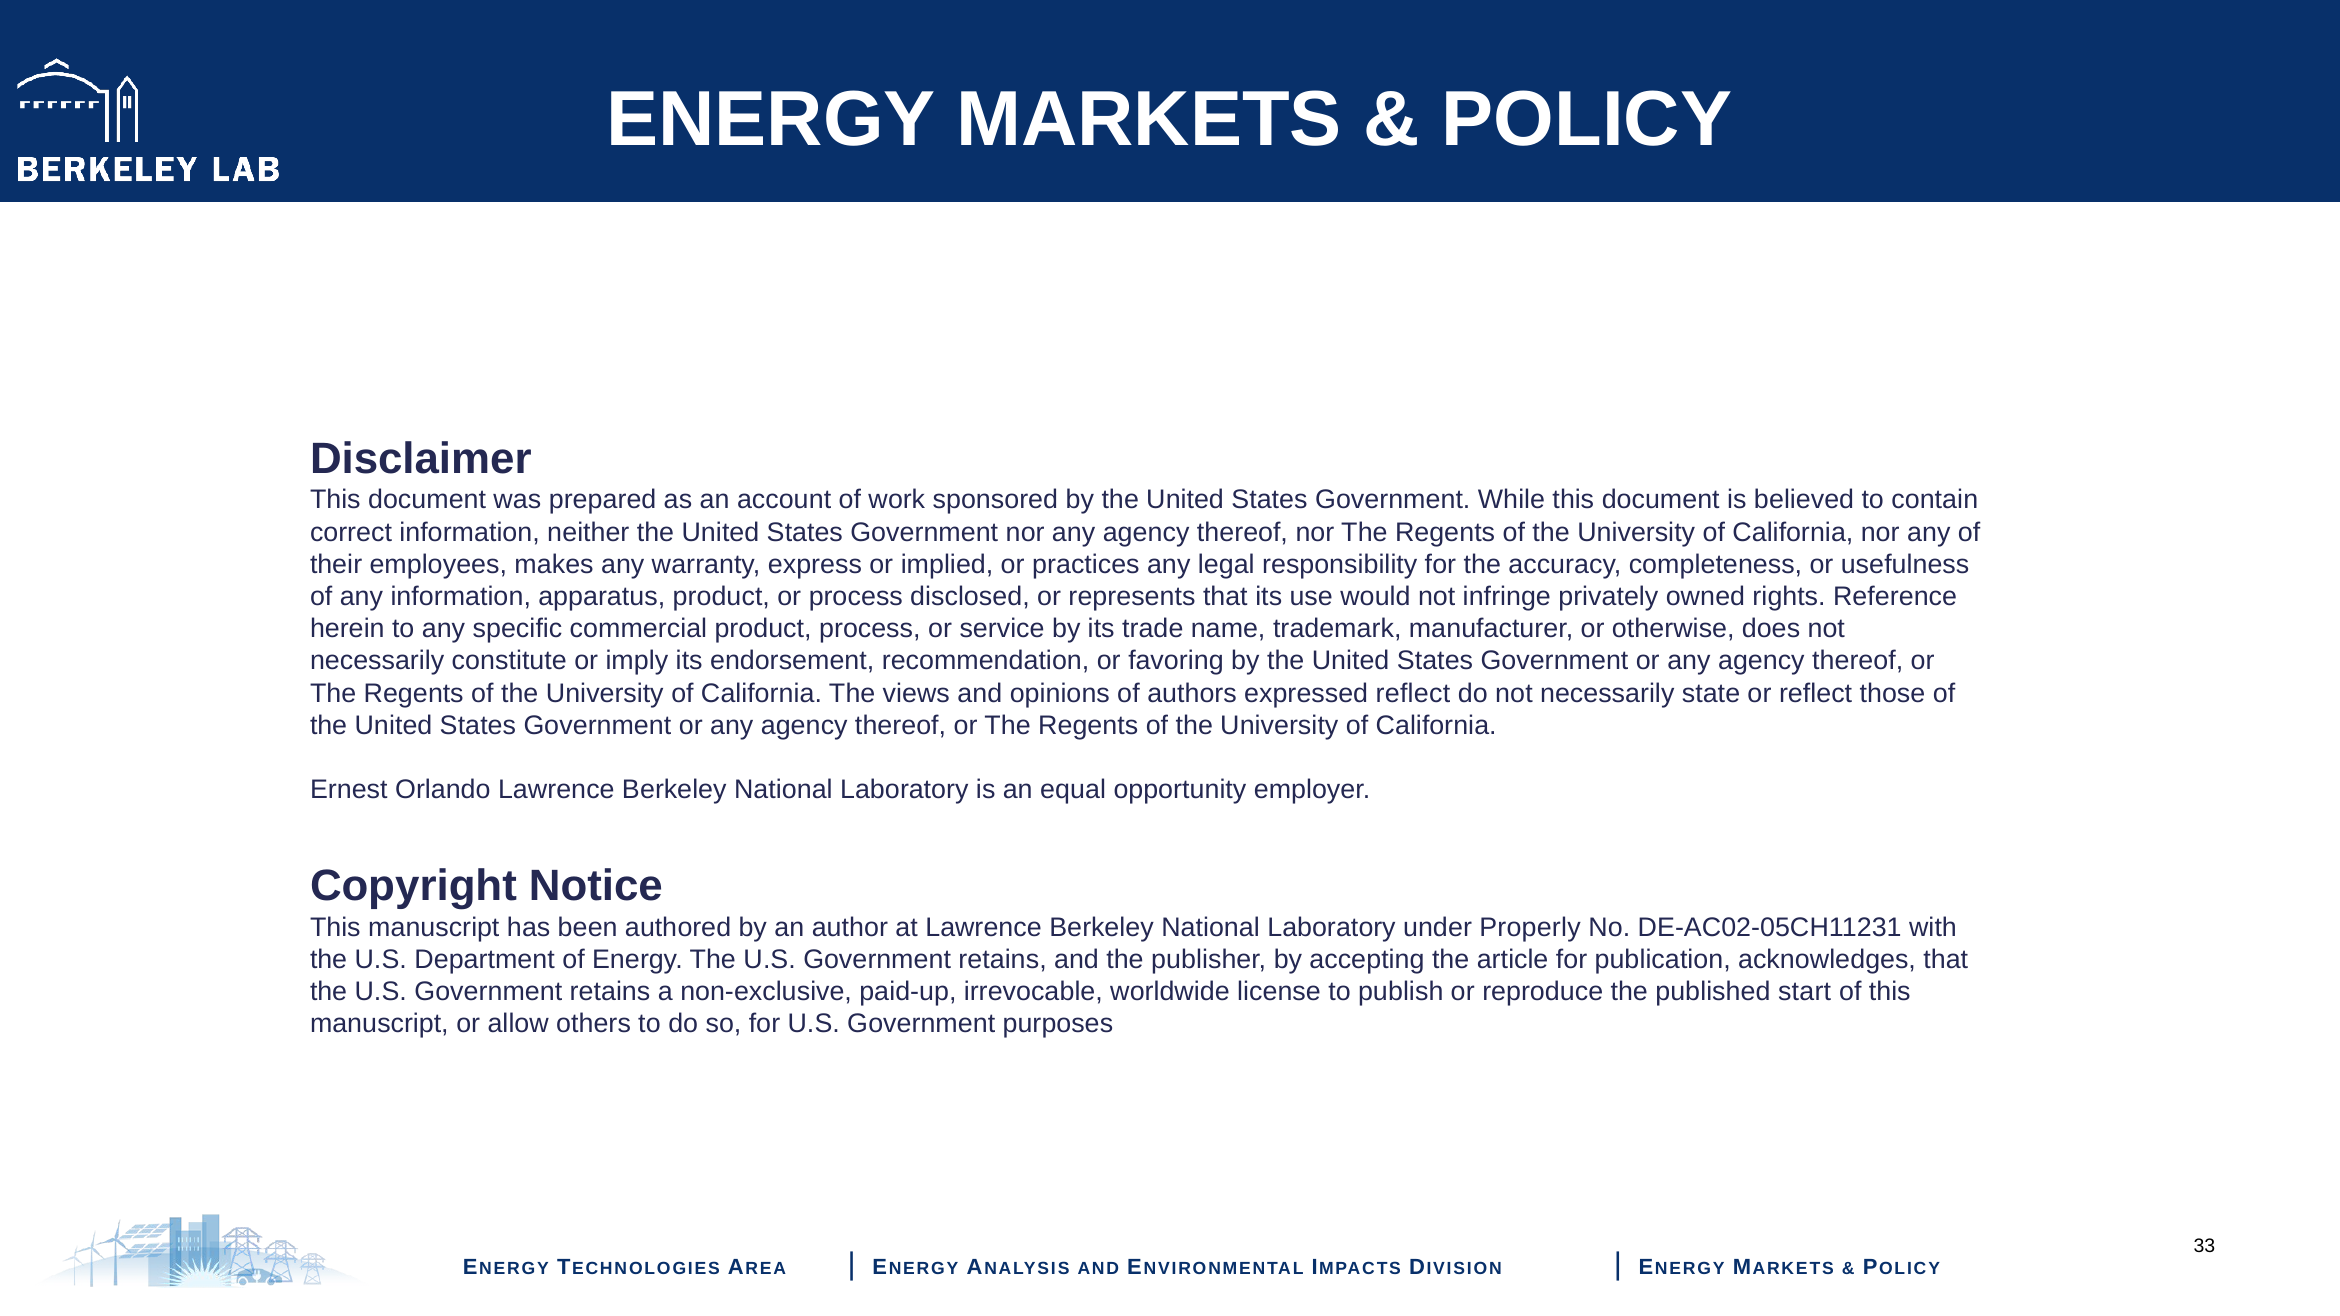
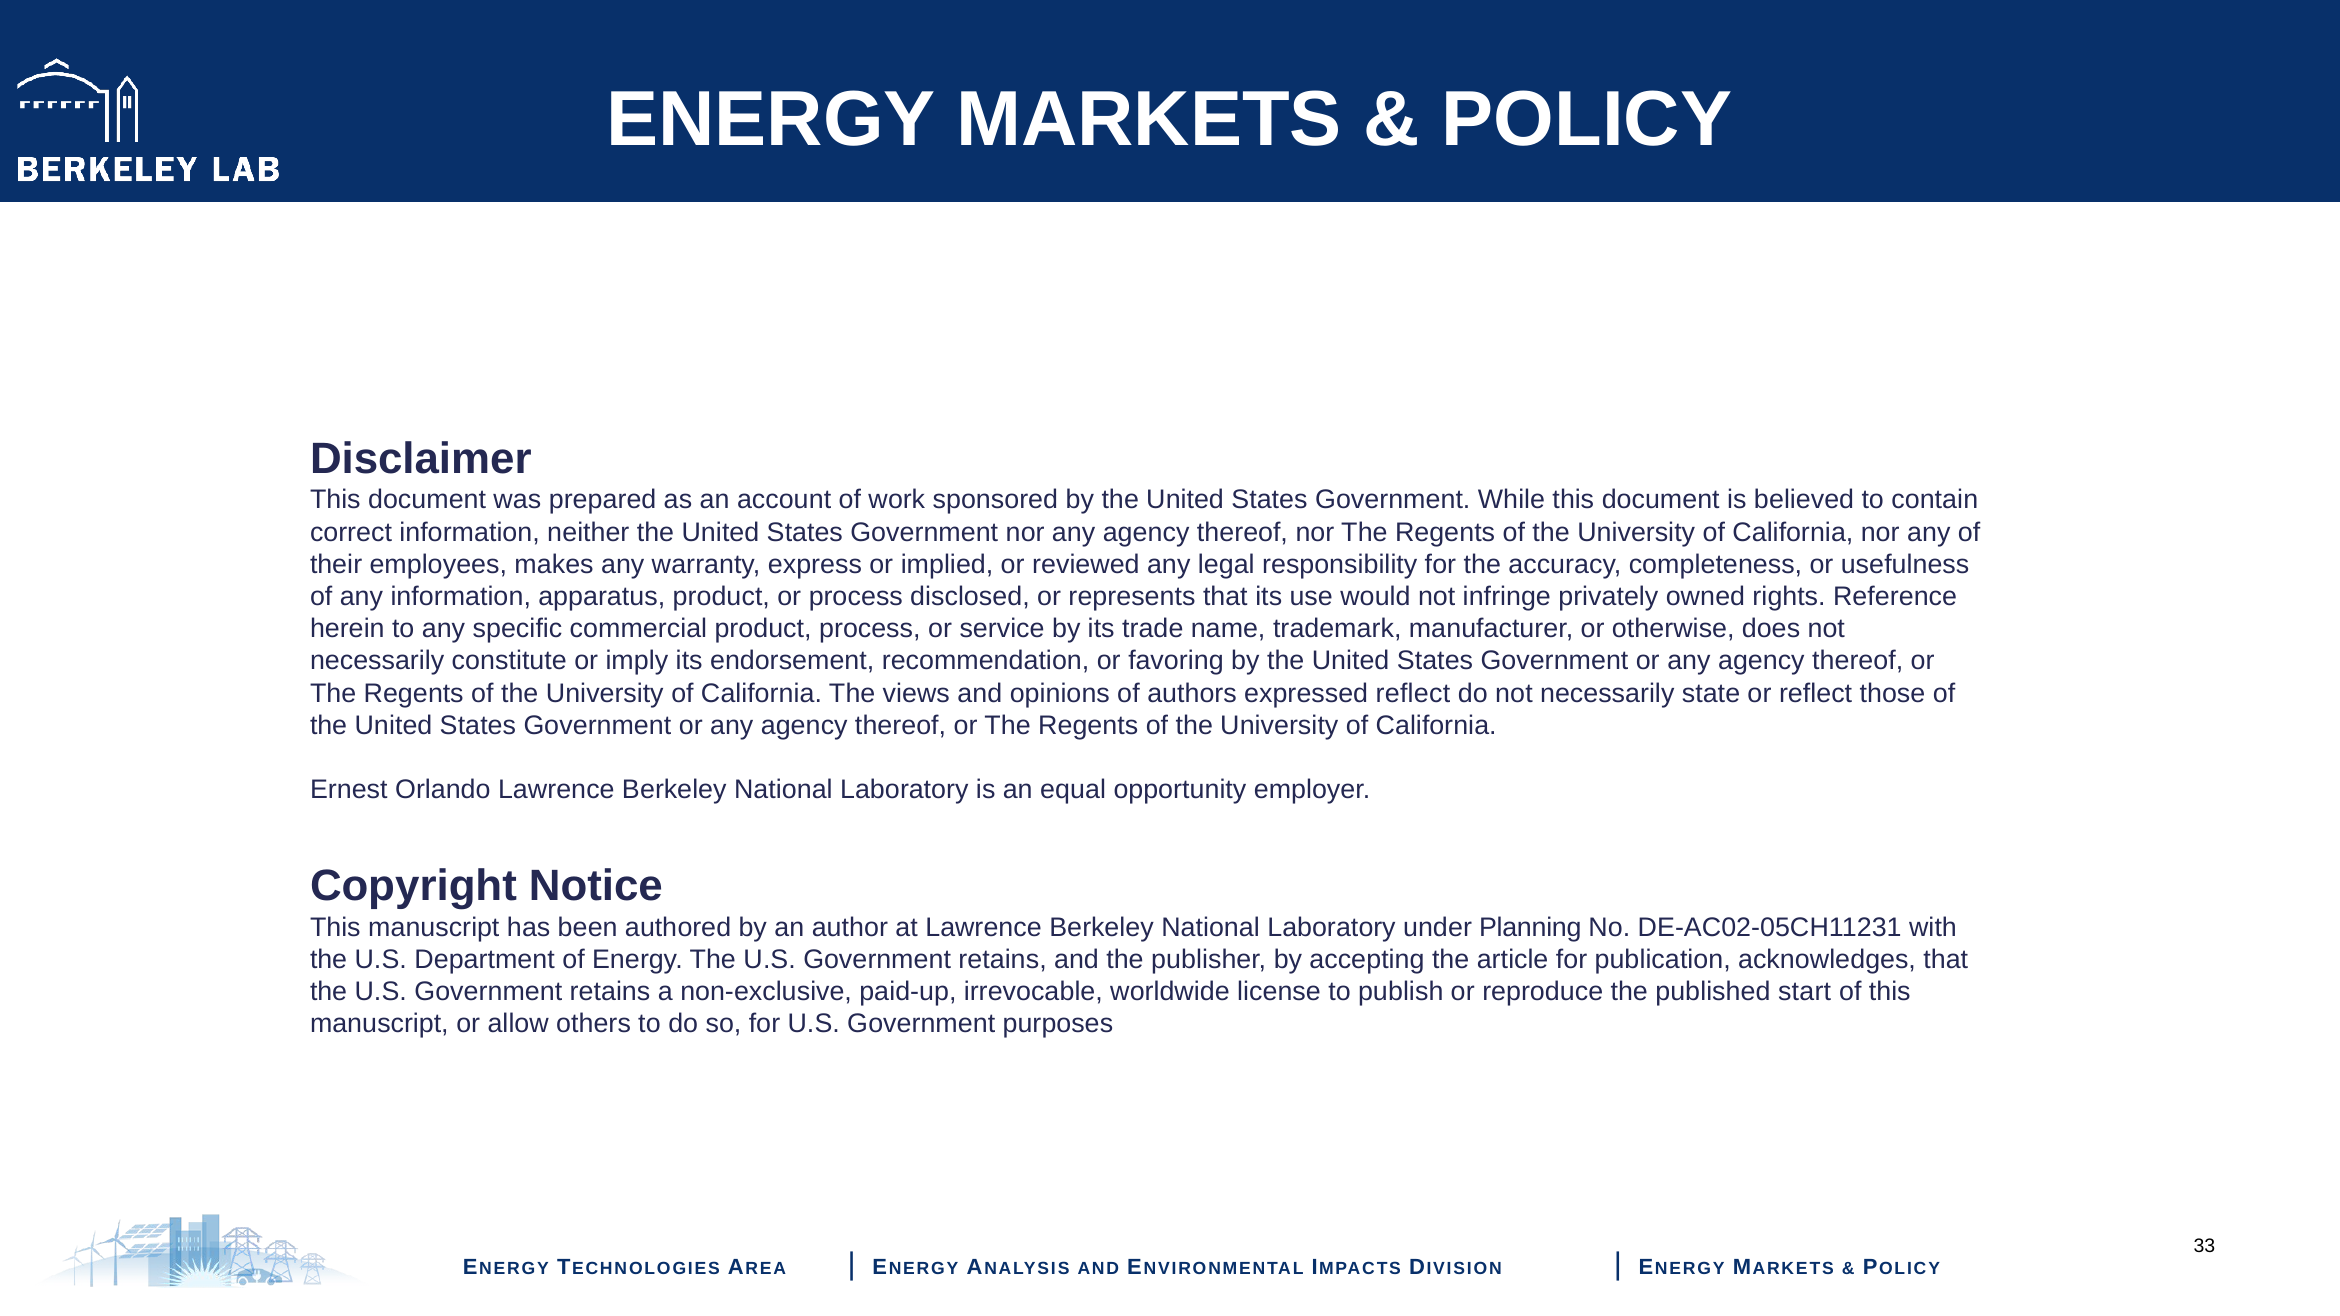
practices: practices -> reviewed (1086, 565)
Properly: Properly -> Planning (1530, 928)
